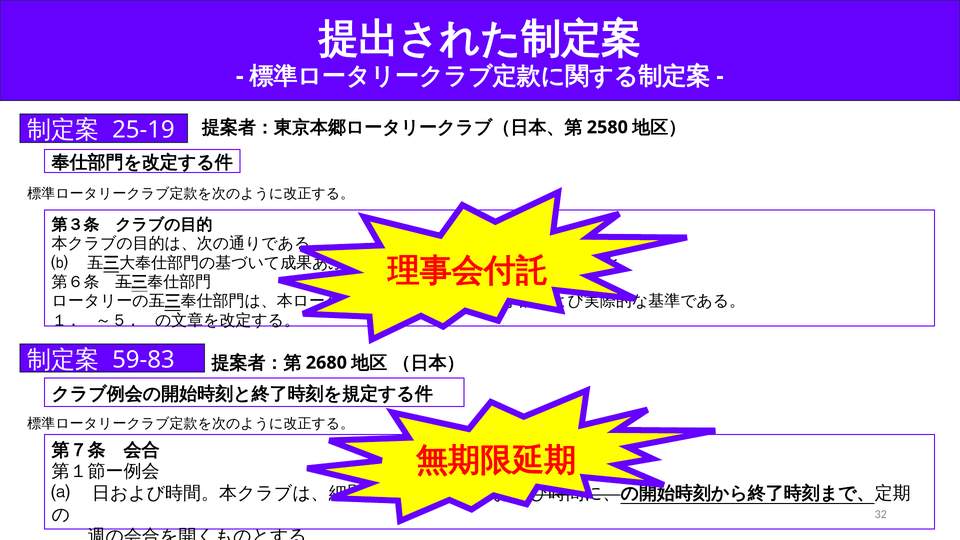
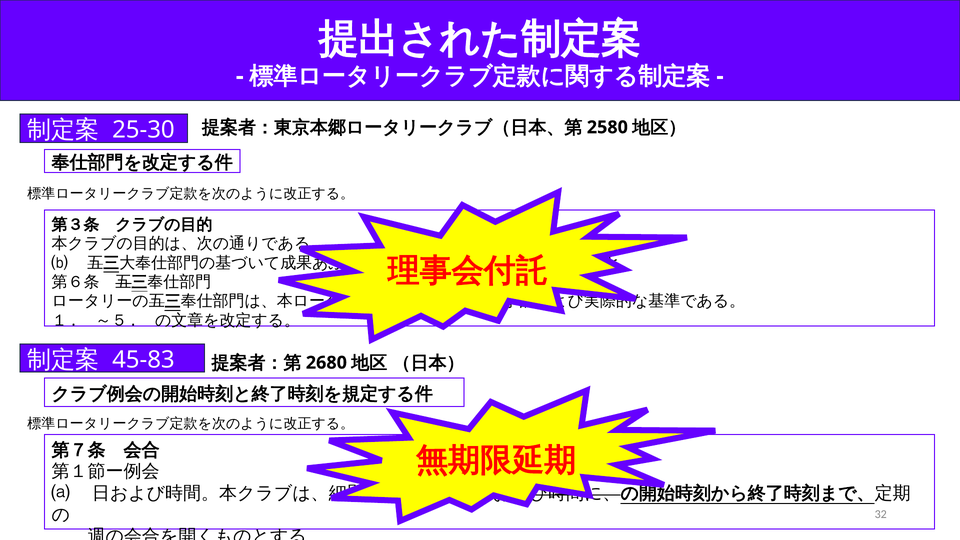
25-19: 25-19 -> 25-30 (143, 130)
59-83: 59-83 -> 45-83 (143, 360)
